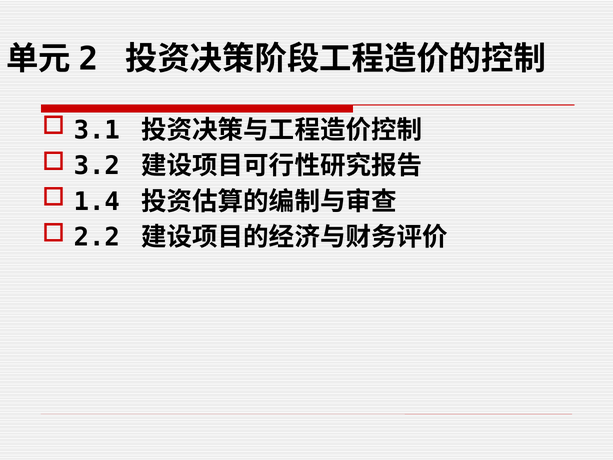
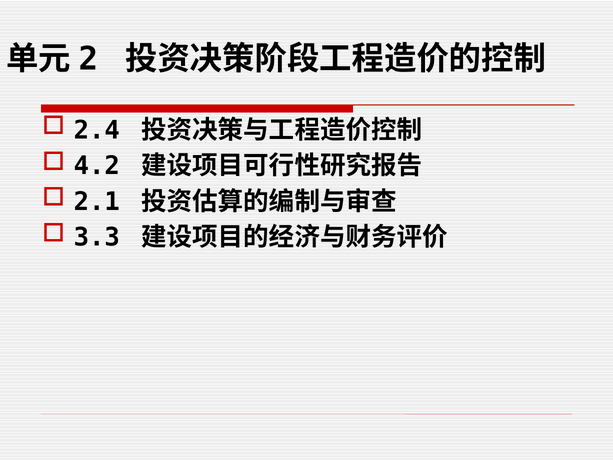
3.1: 3.1 -> 2.4 (97, 130)
3.2: 3.2 -> 4.2 (97, 166)
1.4: 1.4 -> 2.1 (97, 202)
2.2: 2.2 -> 3.3 (97, 237)
